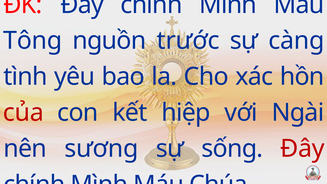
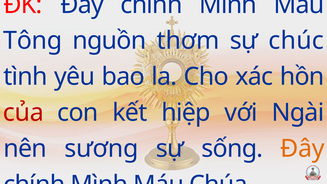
trước: trước -> thơm (188, 41)
càng: càng -> chúc (296, 41)
Đây colour: red -> orange (302, 149)
